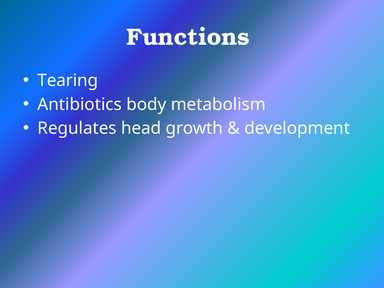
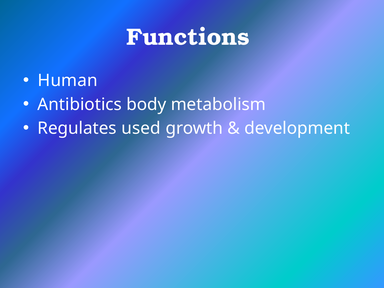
Tearing: Tearing -> Human (68, 81)
head: head -> used (141, 128)
